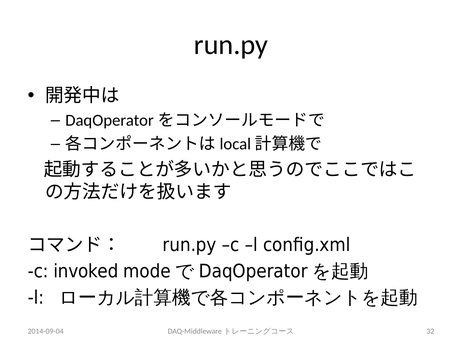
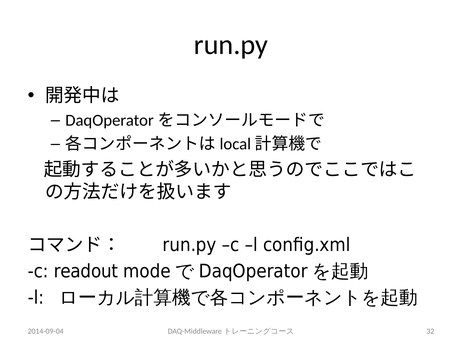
invoked: invoked -> readout (86, 271)
